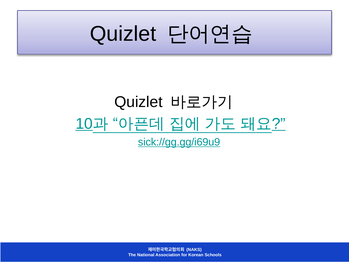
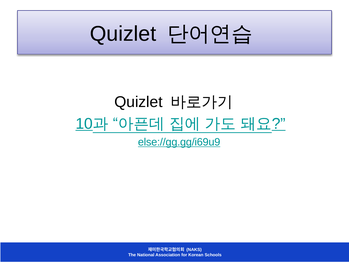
sick://gg.gg/i69u9: sick://gg.gg/i69u9 -> else://gg.gg/i69u9 (179, 142)
